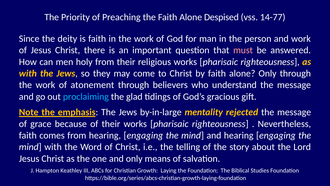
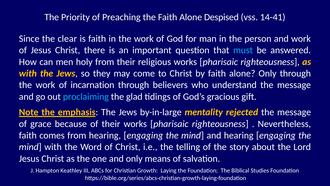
14-77: 14-77 -> 14-41 (273, 17)
deity: deity -> clear (67, 39)
must colour: pink -> light blue (243, 50)
atonement: atonement -> incarnation (92, 85)
